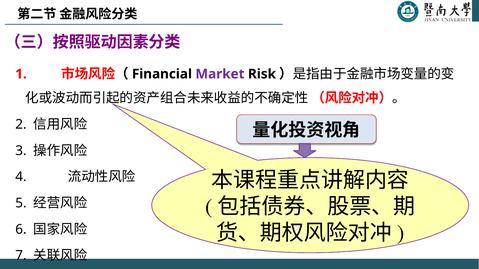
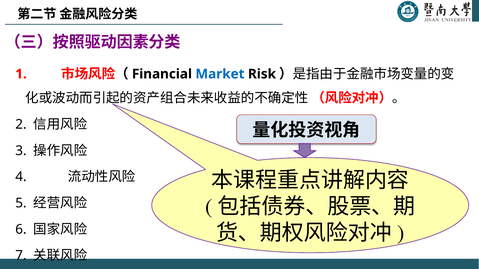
Market colour: purple -> blue (220, 74)
